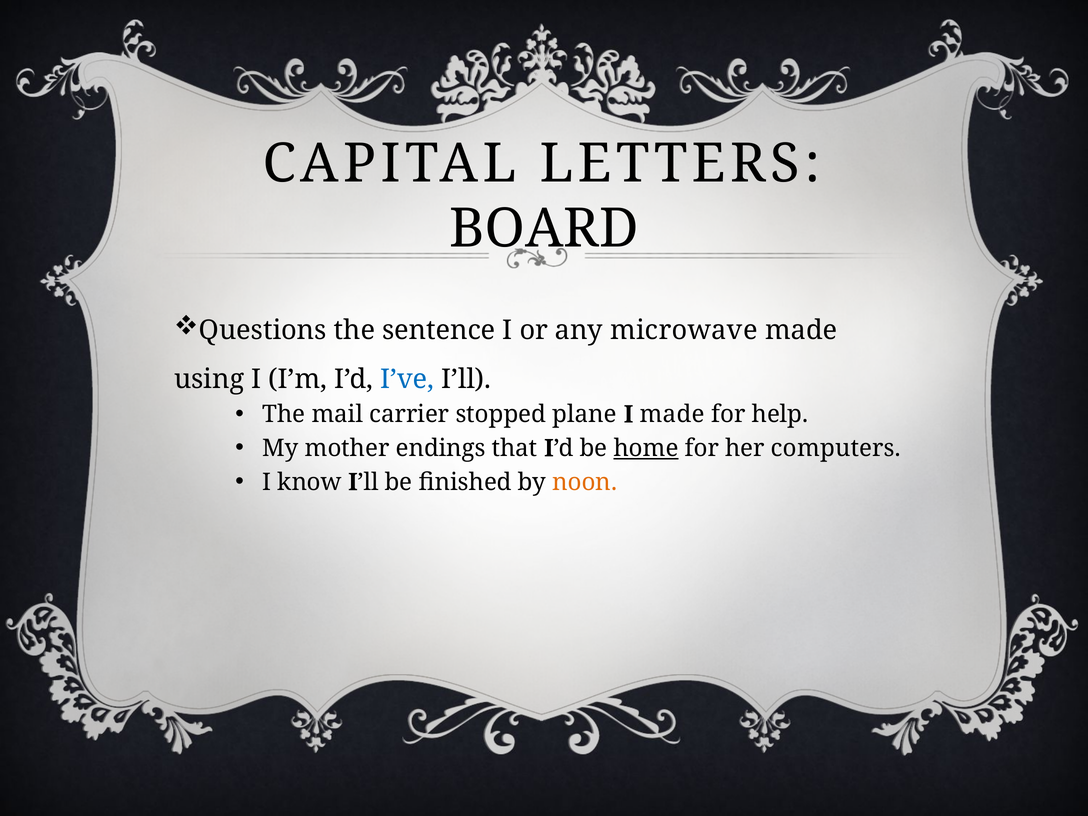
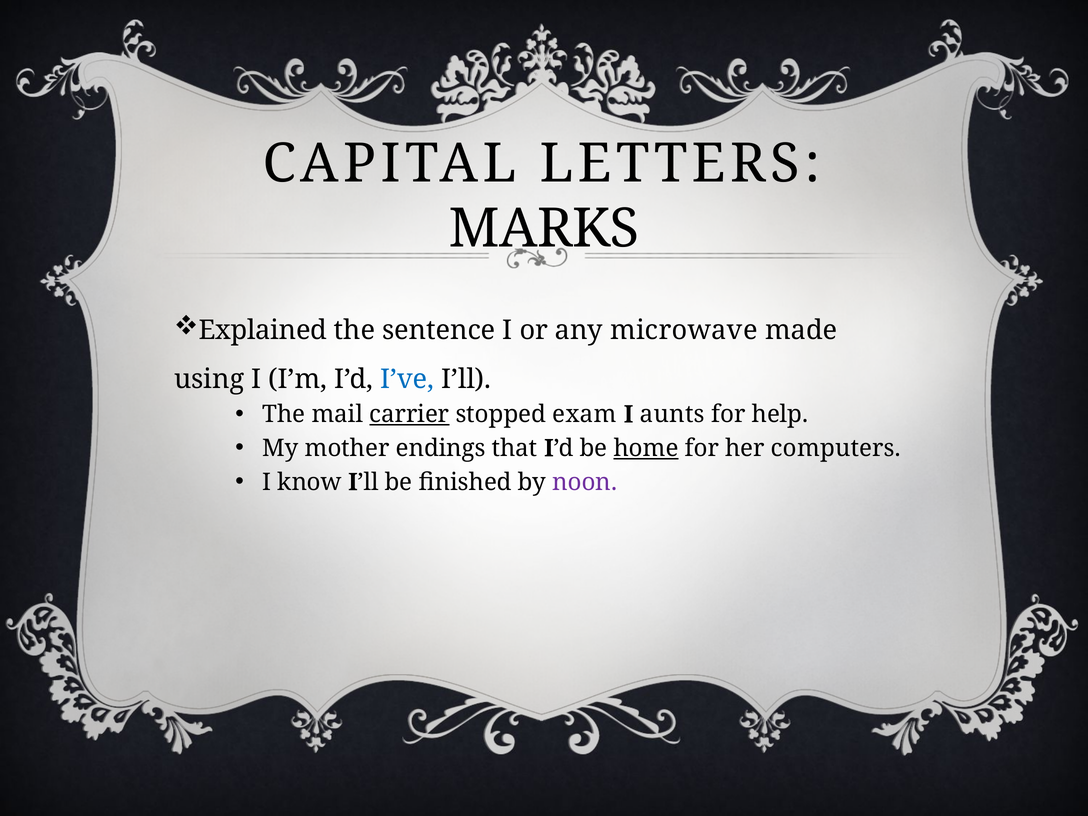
BOARD: BOARD -> MARKS (544, 229)
Questions: Questions -> Explained (263, 330)
carrier underline: none -> present (409, 415)
plane: plane -> exam (584, 415)
I made: made -> aunts (672, 415)
noon colour: orange -> purple (585, 482)
